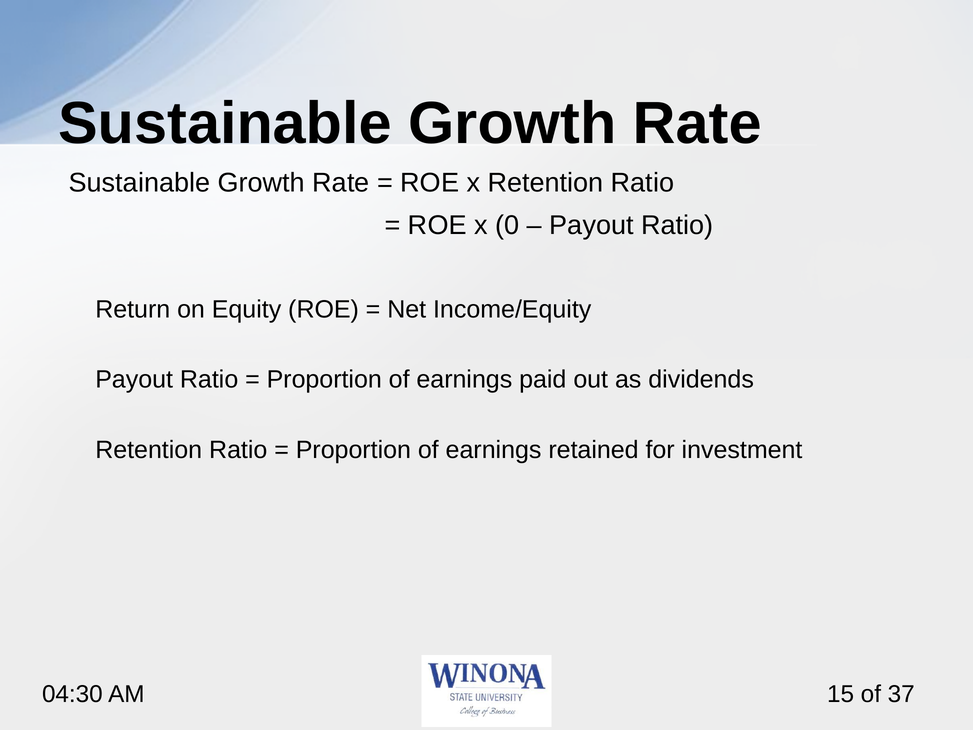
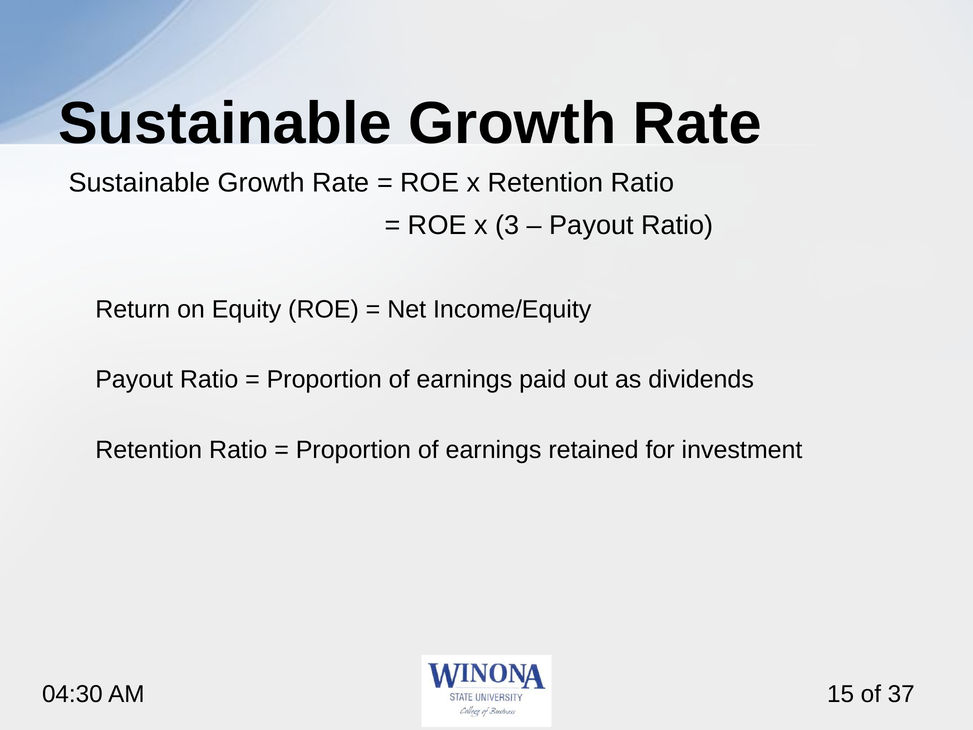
0: 0 -> 3 (507, 225)
